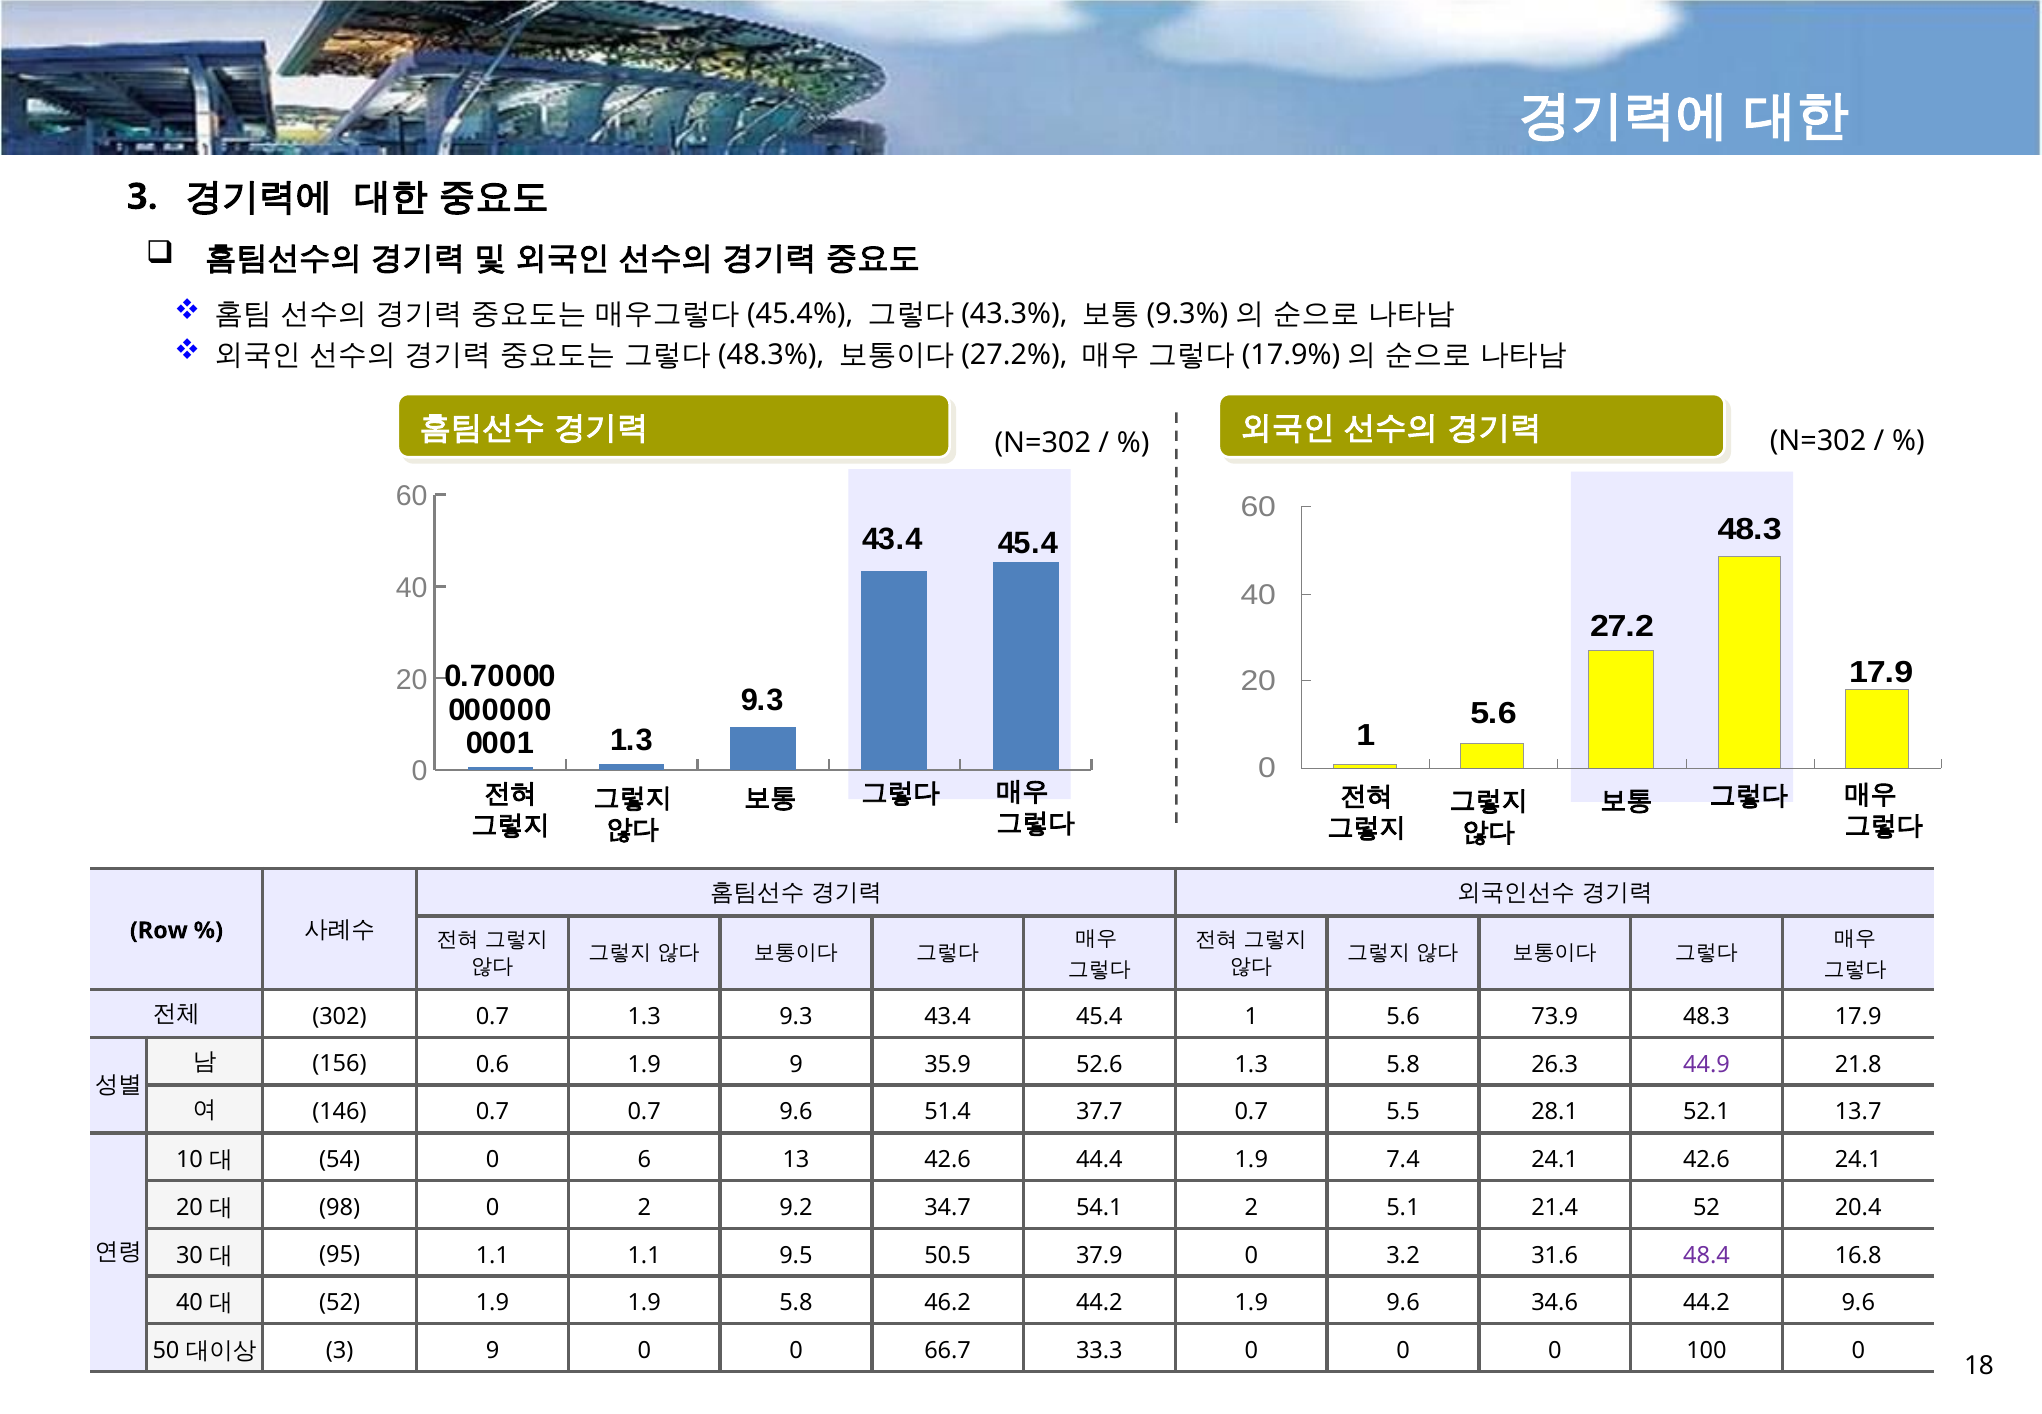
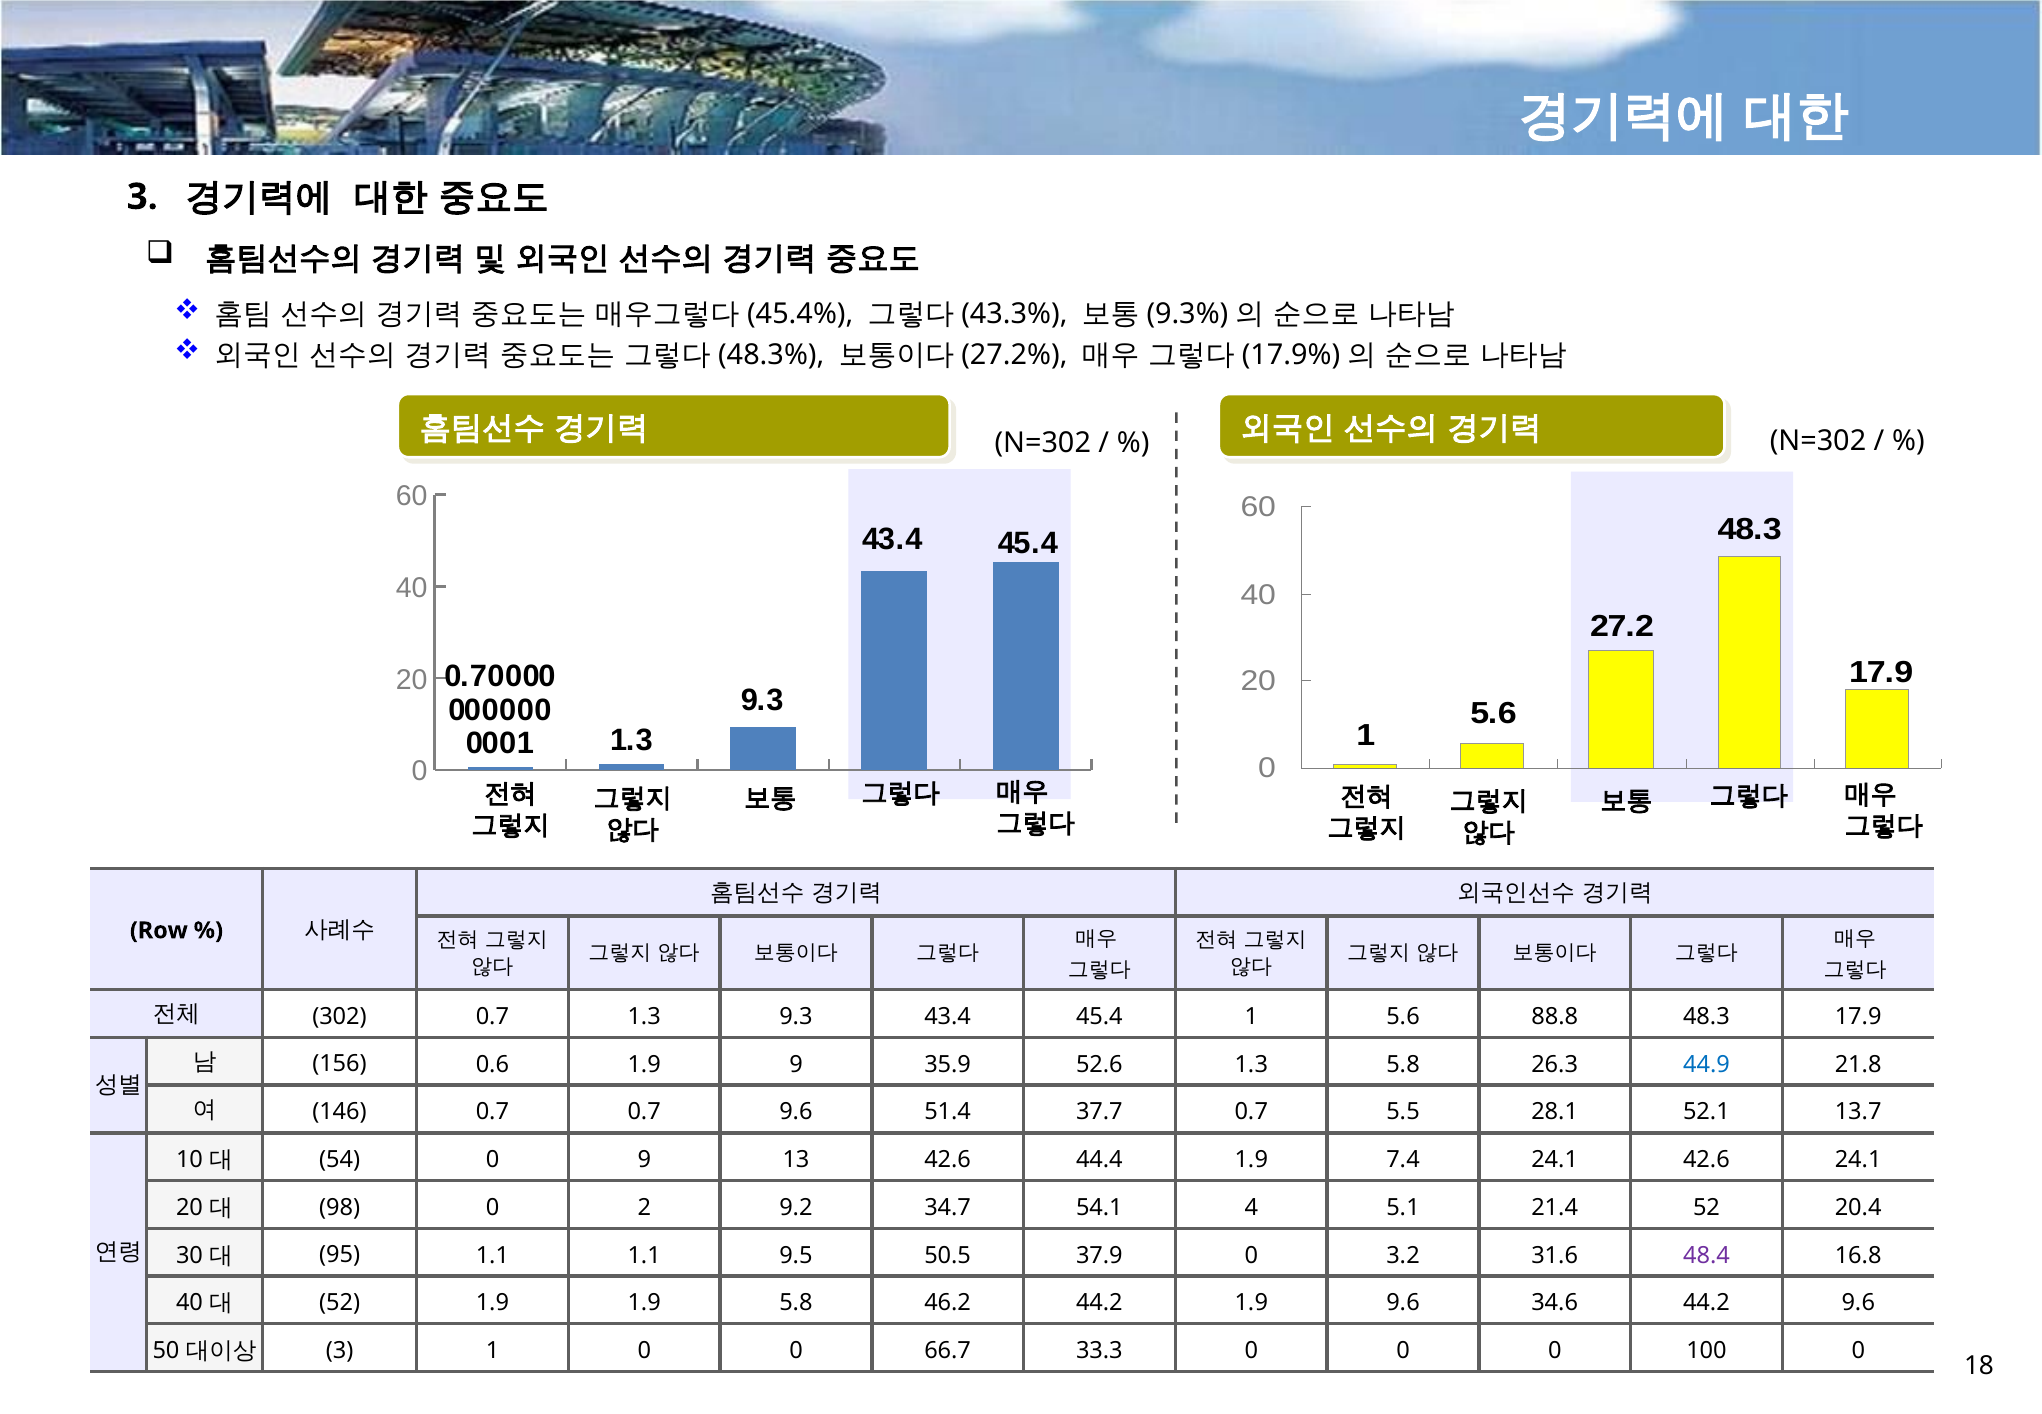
73.9: 73.9 -> 88.8 (1555, 1016)
44.9 colour: purple -> blue (1707, 1064)
0 6: 6 -> 9 (644, 1160)
54.1 2: 2 -> 4 (1251, 1207)
3 9: 9 -> 1 (493, 1350)
